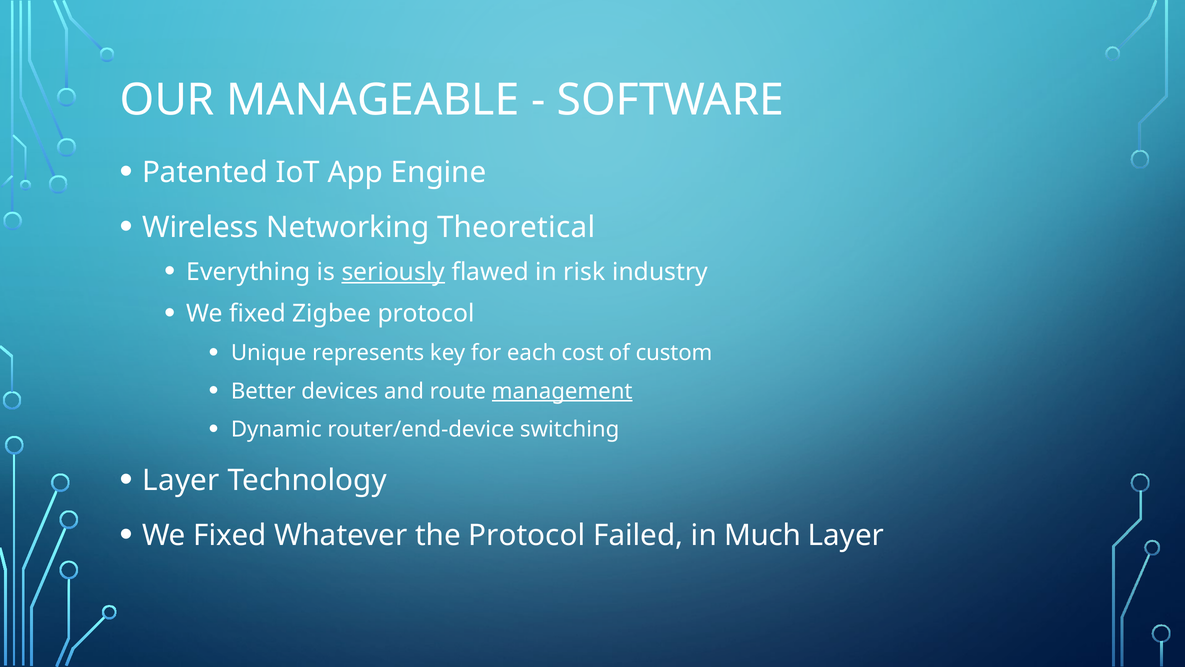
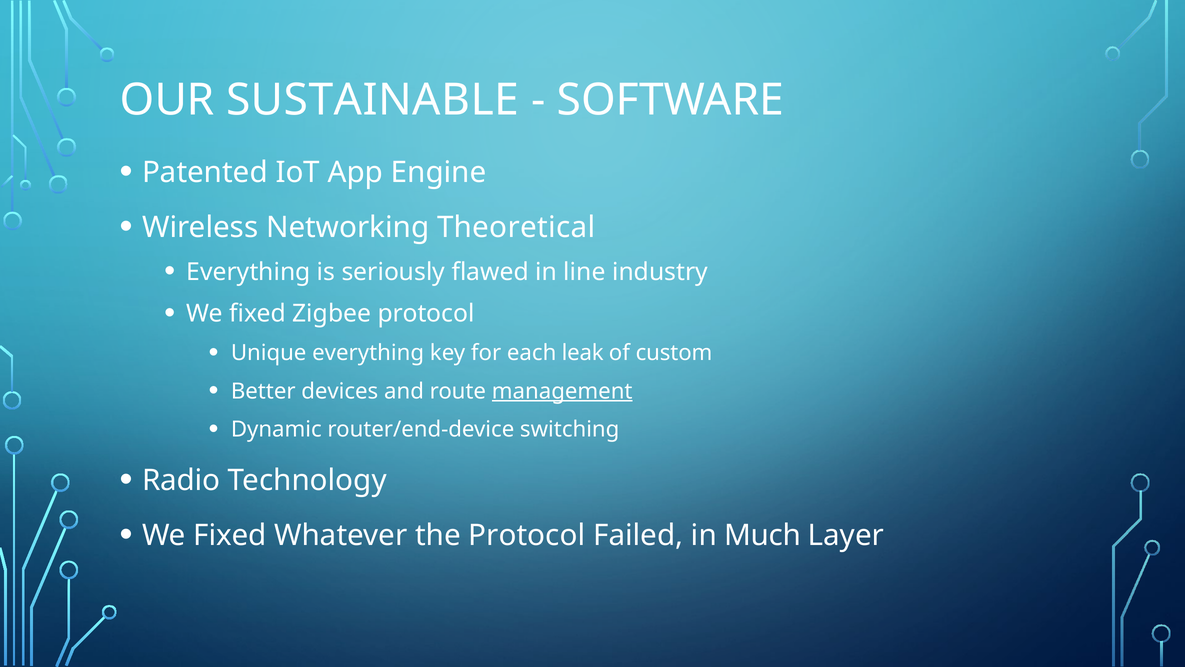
MANAGEABLE: MANAGEABLE -> SUSTAINABLE (373, 100)
seriously underline: present -> none (393, 272)
risk: risk -> line (585, 272)
Unique represents: represents -> everything (368, 353)
cost: cost -> leak (583, 353)
Layer: Layer -> Radio (181, 480)
